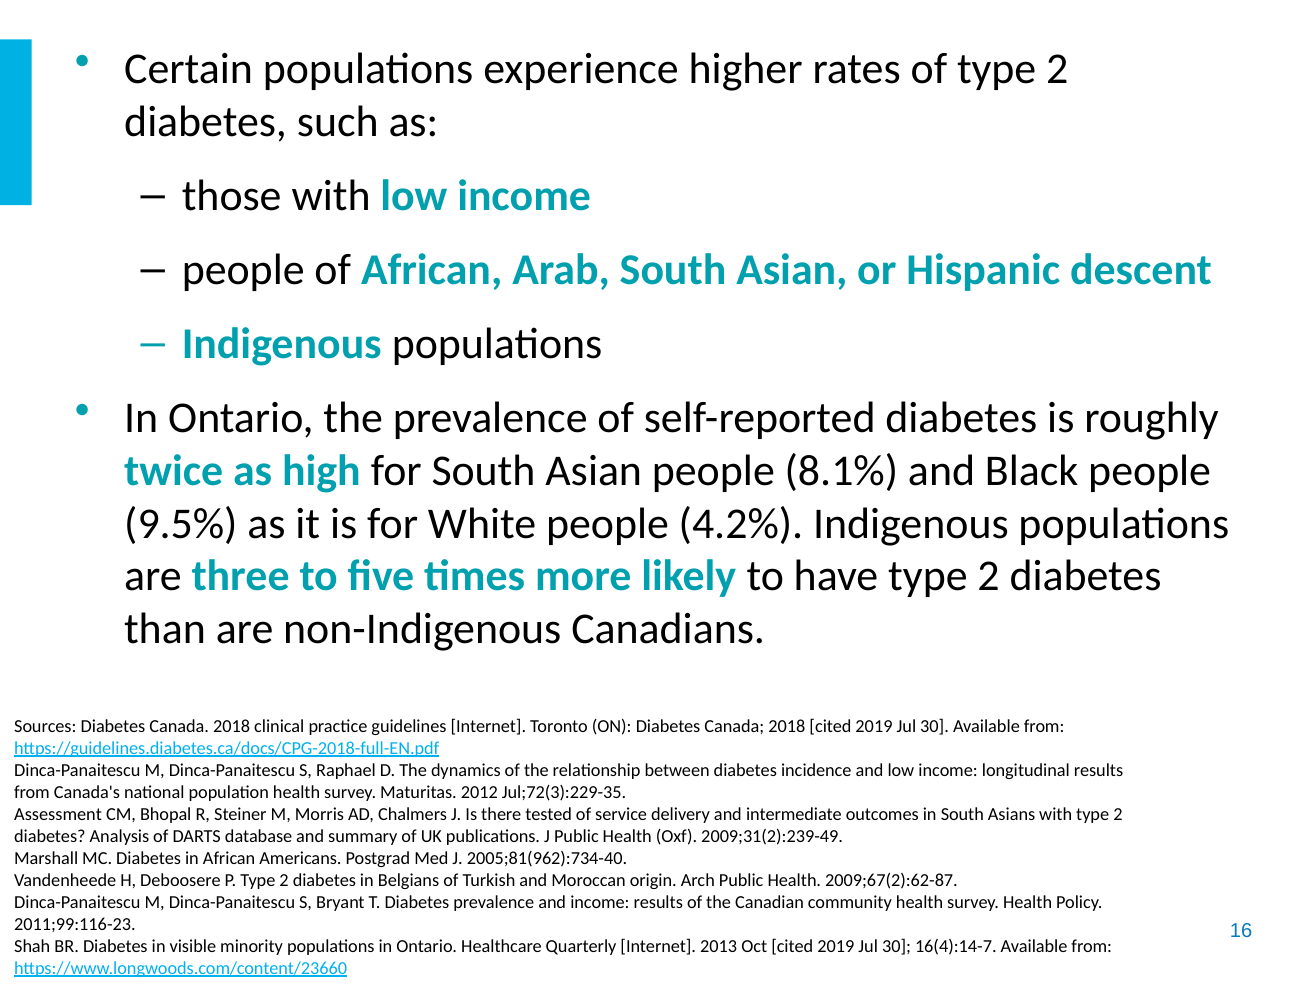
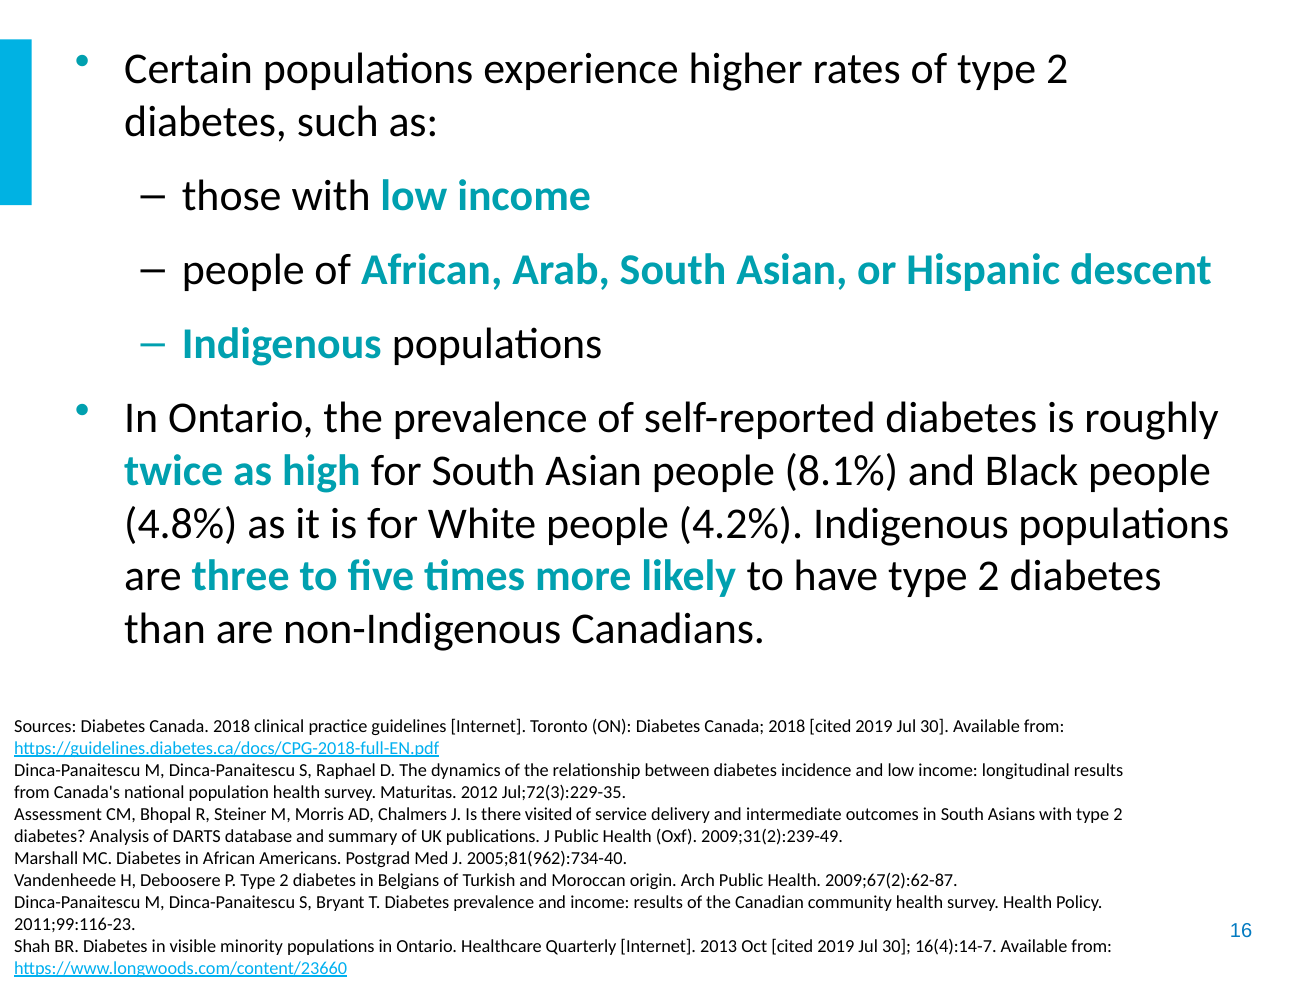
9.5%: 9.5% -> 4.8% (181, 524)
tested: tested -> visited (549, 814)
